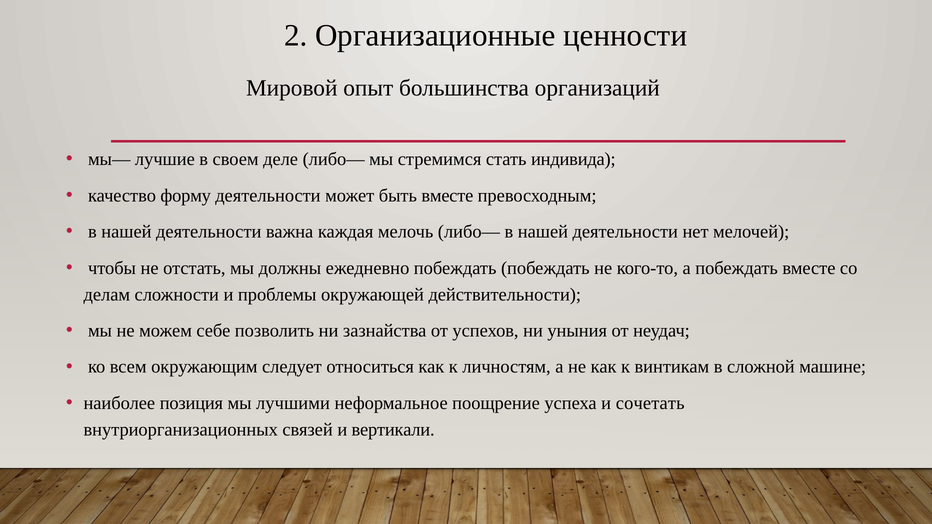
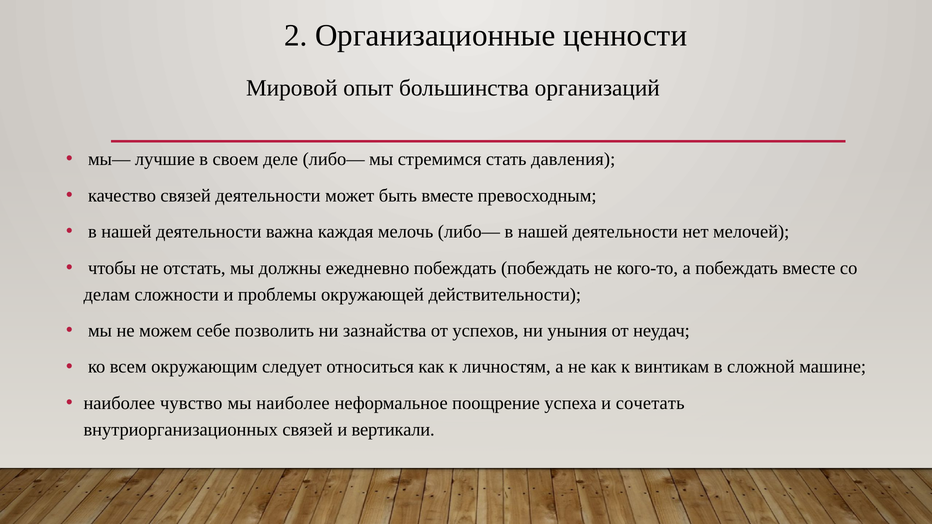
индивида: индивида -> давления (573, 159)
качество форму: форму -> связей (186, 196)
позиция: позиция -> чувство (191, 403)
мы лучшими: лучшими -> наиболее (293, 403)
